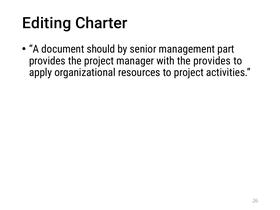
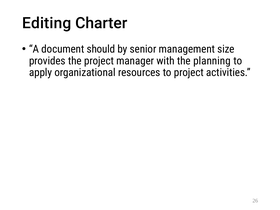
part: part -> size (226, 49)
the provides: provides -> planning (212, 61)
